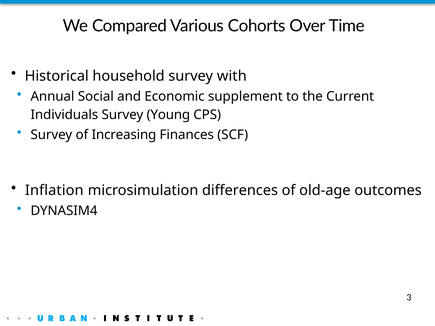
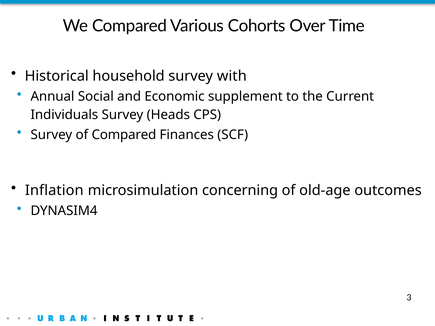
Young: Young -> Heads (168, 115)
of Increasing: Increasing -> Compared (124, 135)
differences: differences -> concerning (240, 190)
